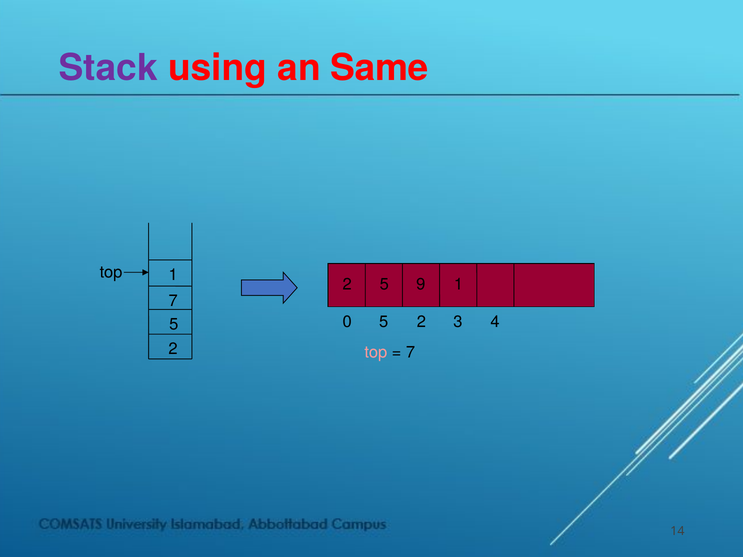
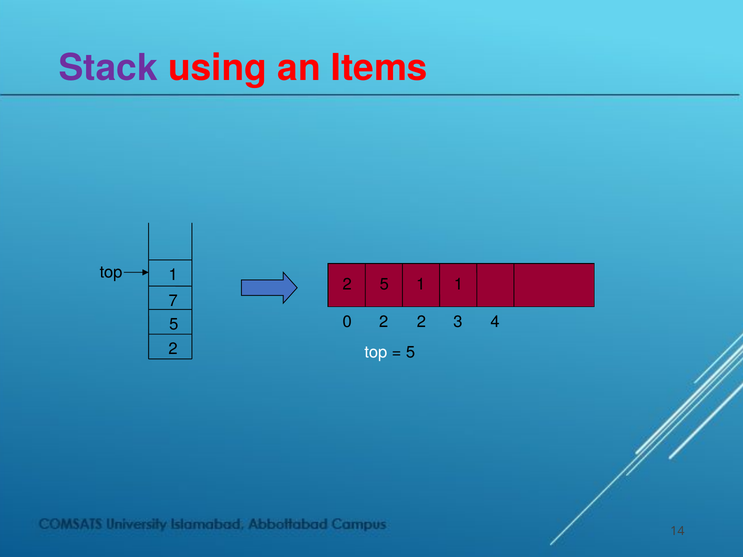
Same: Same -> Items (379, 68)
5 9: 9 -> 1 (421, 285)
0 5: 5 -> 2 (384, 322)
top colour: pink -> white (376, 353)
7: 7 -> 5 (410, 353)
